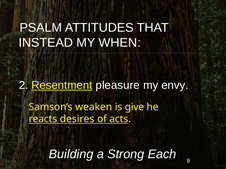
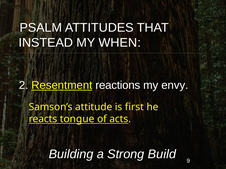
pleasure: pleasure -> reactions (118, 85)
weaken: weaken -> attitude (94, 107)
give: give -> first (134, 107)
desires: desires -> tongue (77, 119)
Each: Each -> Build (162, 155)
